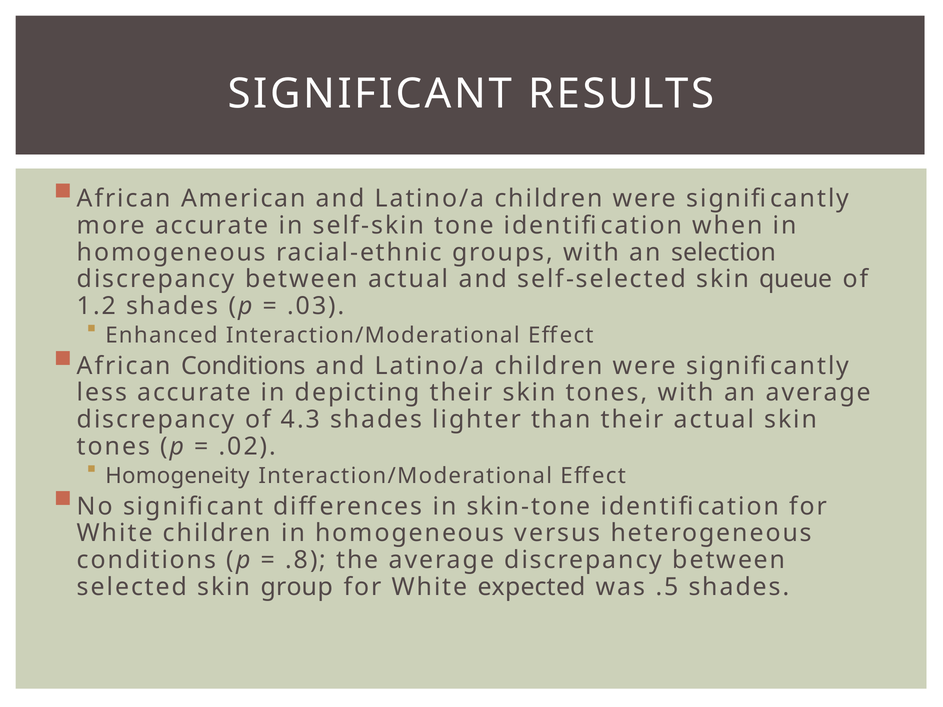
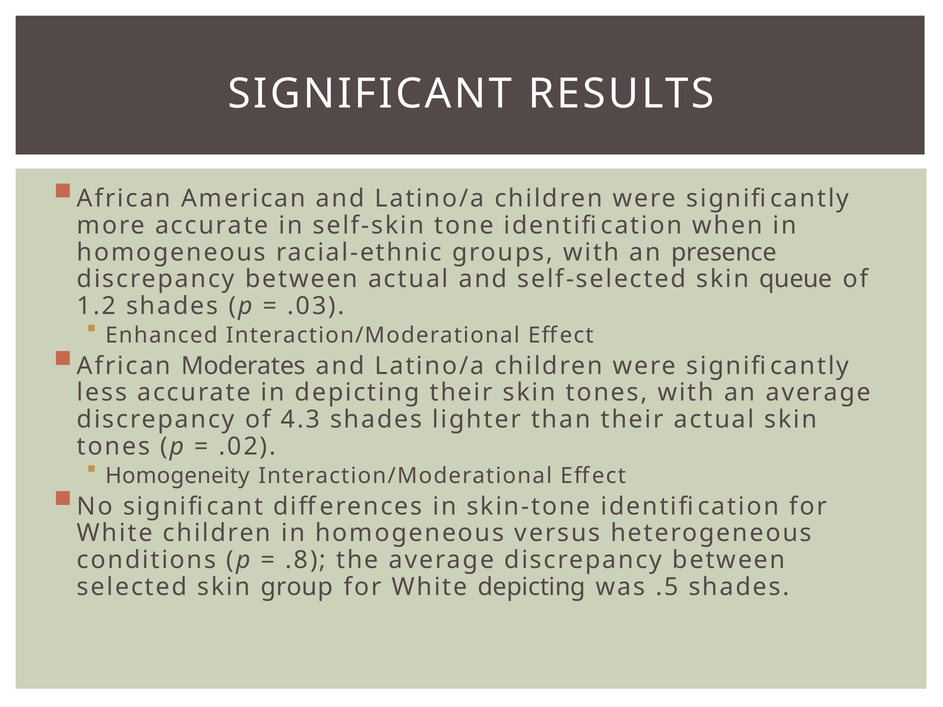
selection: selection -> presence (724, 252)
African Conditions: Conditions -> Moderates (243, 366)
White expected: expected -> depicting (532, 587)
